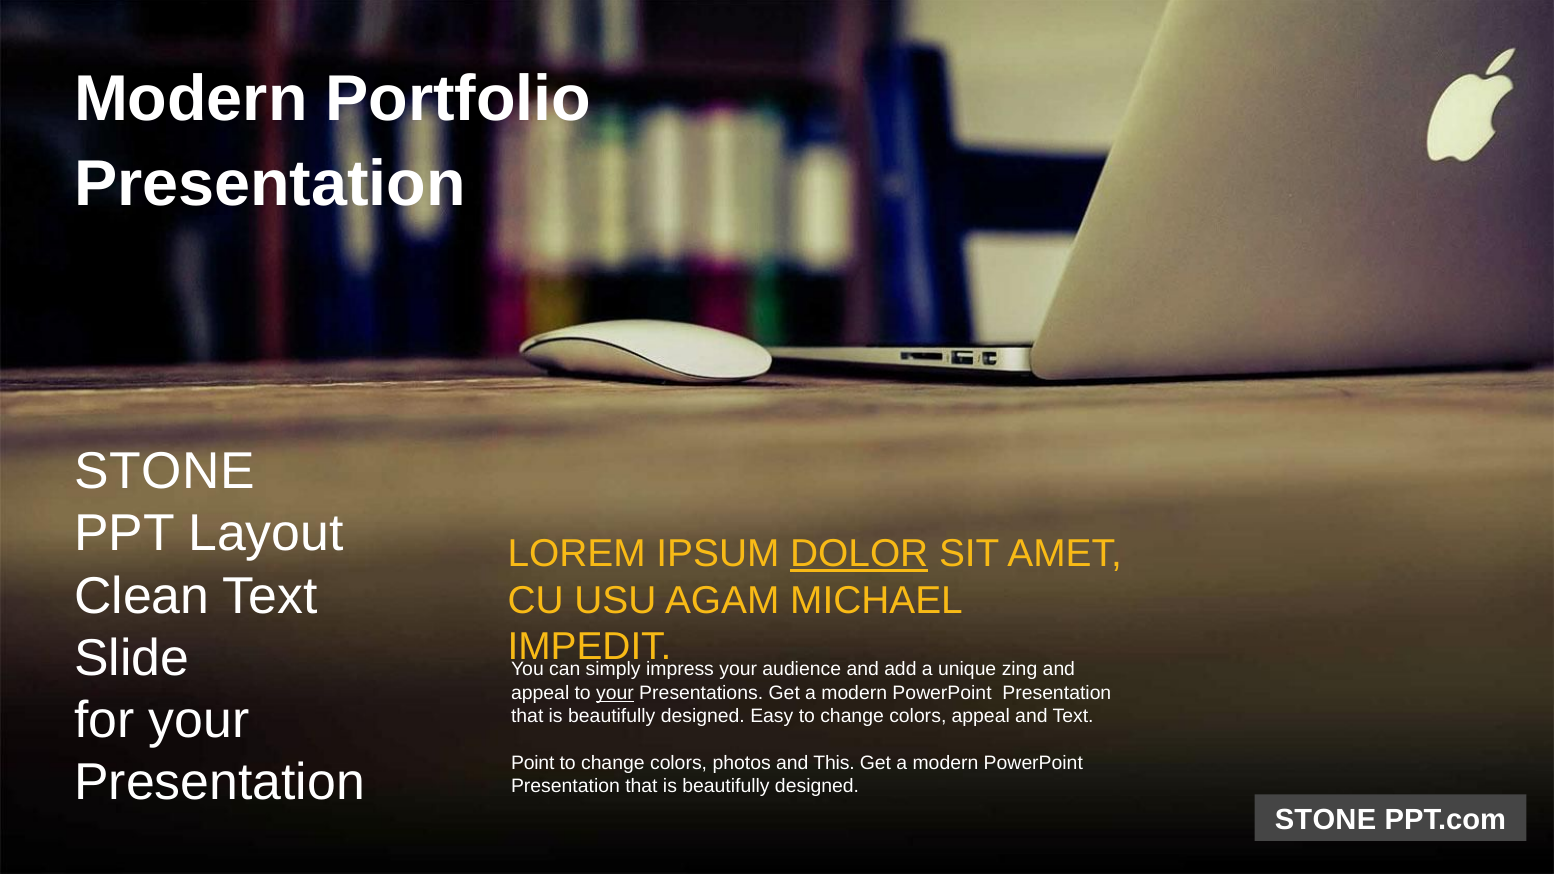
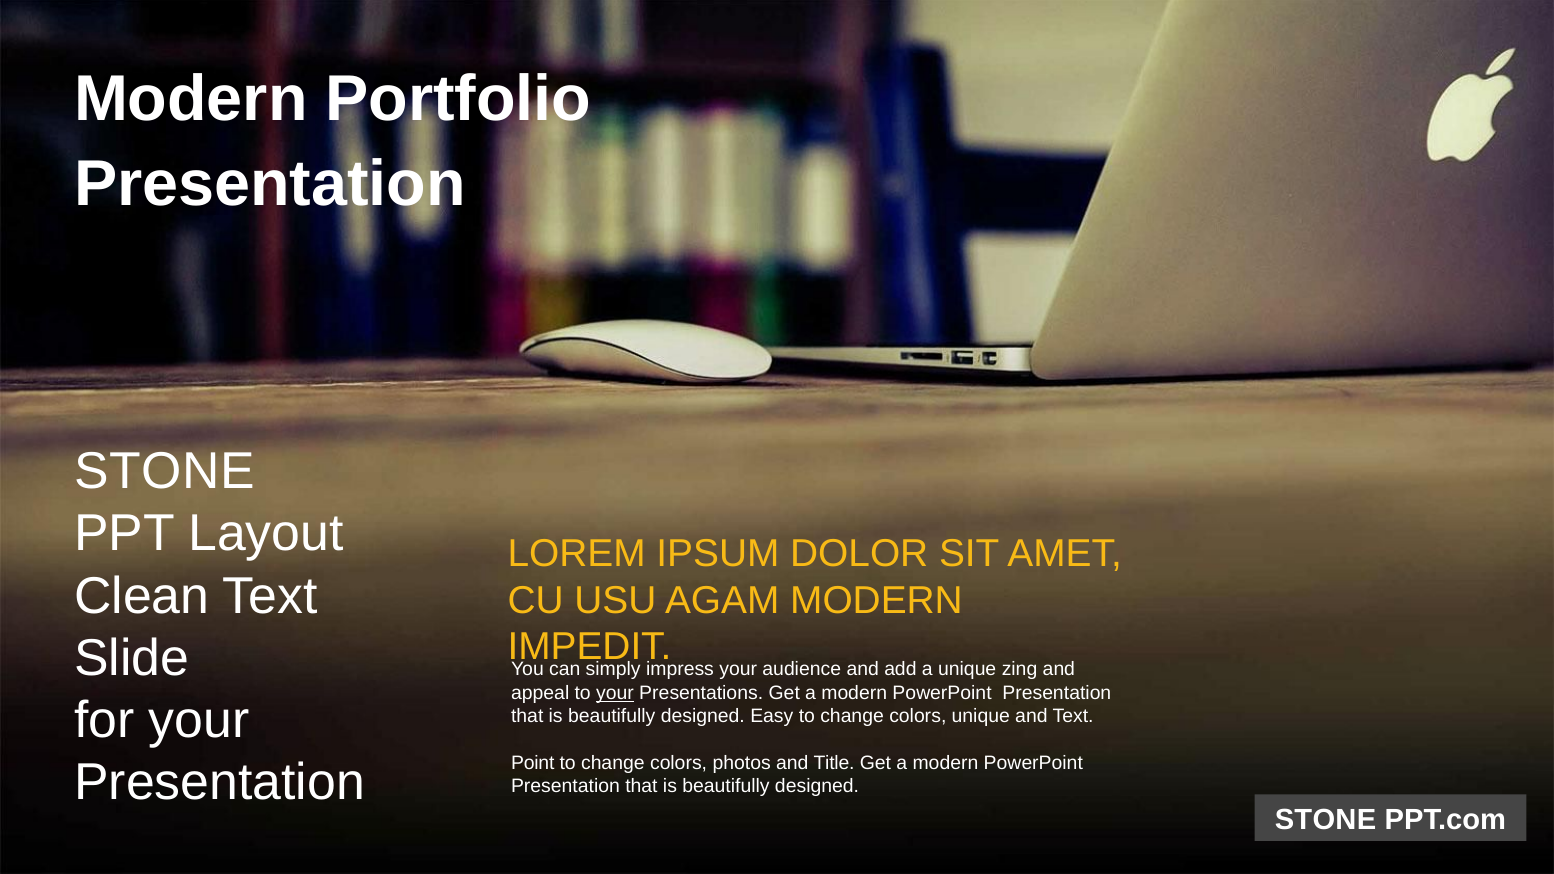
DOLOR underline: present -> none (859, 554)
AGAM MICHAEL: MICHAEL -> MODERN (876, 601)
colors appeal: appeal -> unique (981, 716)
This: This -> Title (834, 763)
